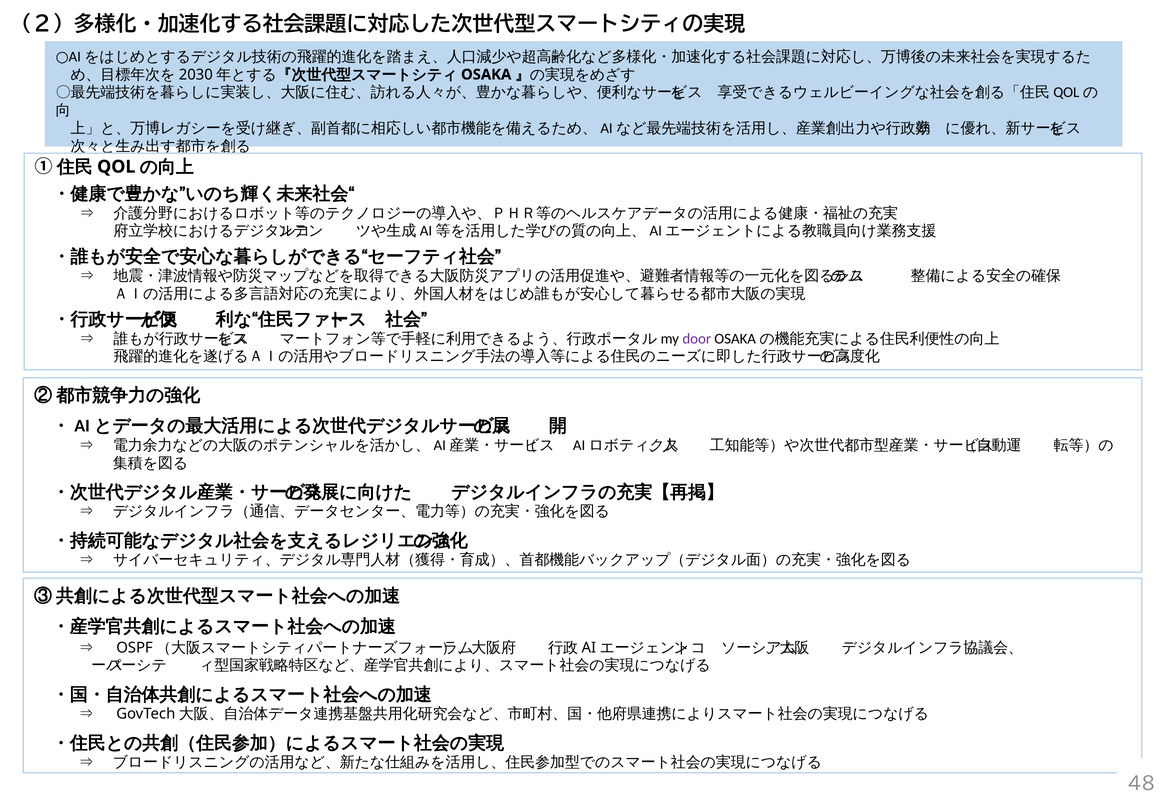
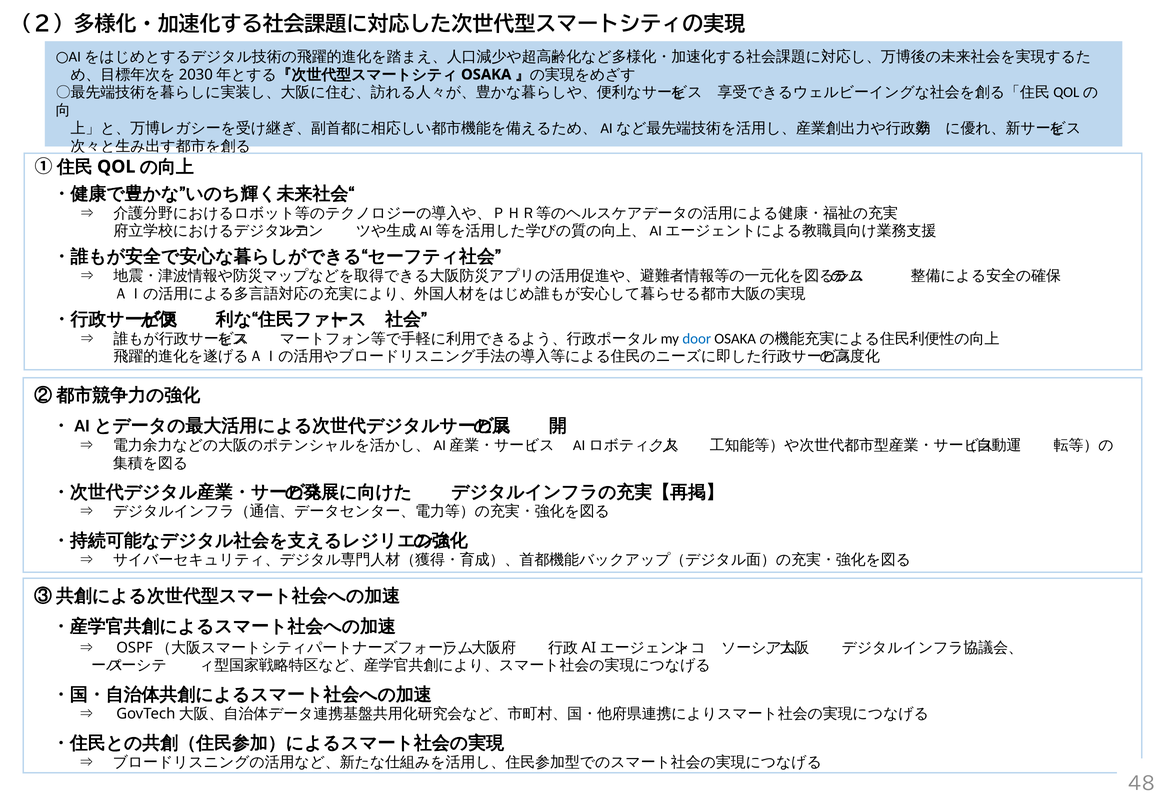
door colour: purple -> blue (697, 339)
